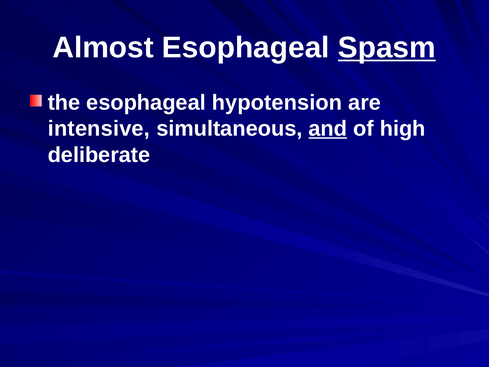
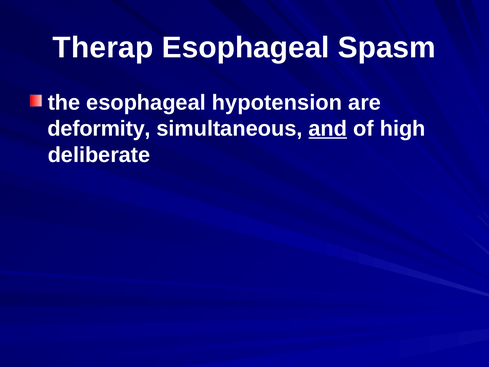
Almost: Almost -> Therap (103, 48)
Spasm underline: present -> none (387, 48)
intensive: intensive -> deformity (99, 129)
